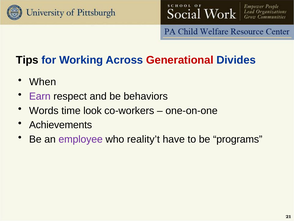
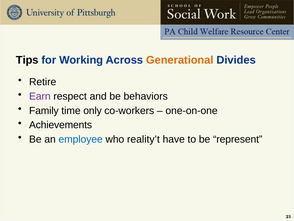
Generational colour: red -> orange (180, 60)
When: When -> Retire (43, 82)
Words: Words -> Family (44, 110)
look: look -> only (93, 110)
employee colour: purple -> blue (81, 139)
programs: programs -> represent (238, 139)
